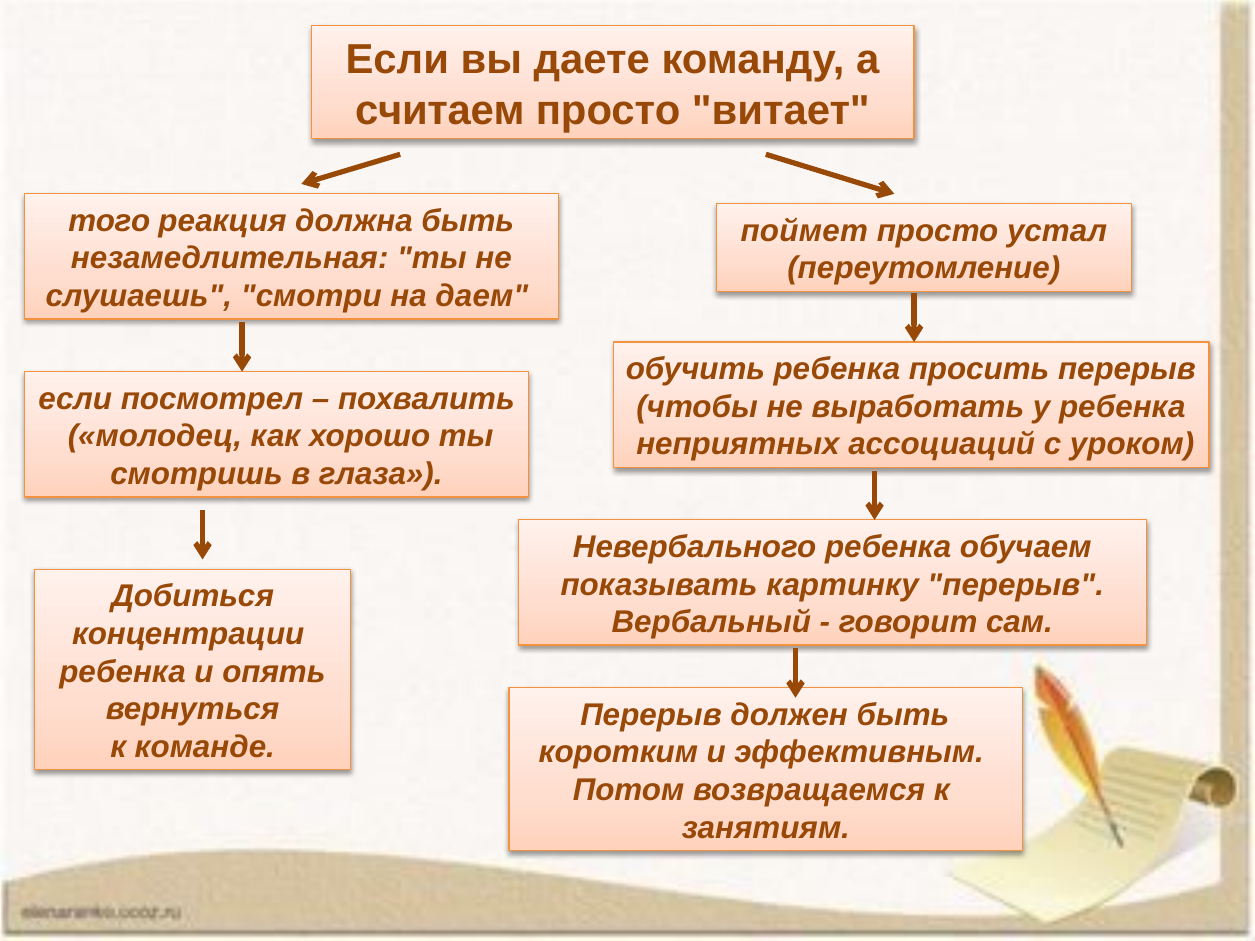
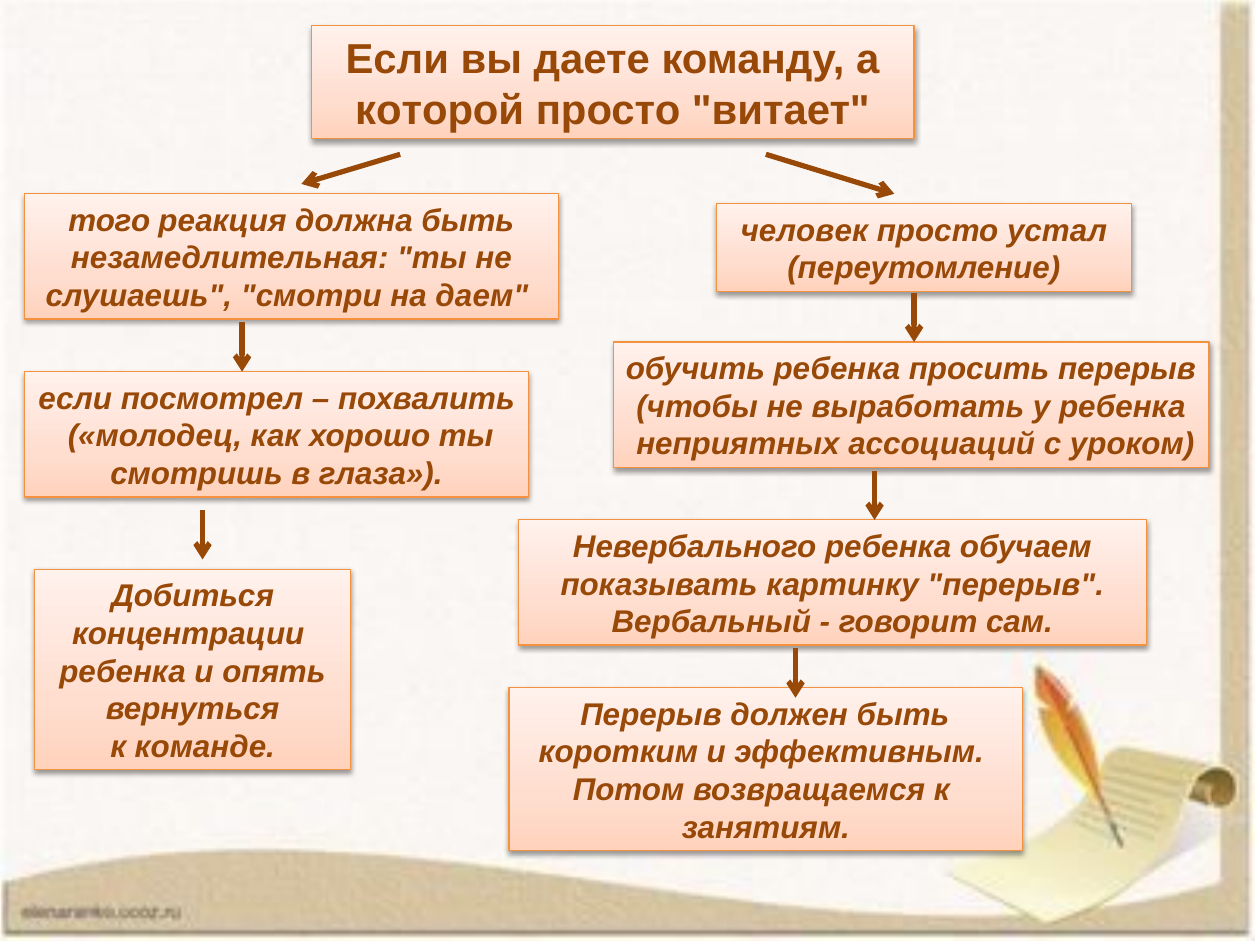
считаем: считаем -> которой (440, 110)
поймет: поймет -> человек (804, 231)
